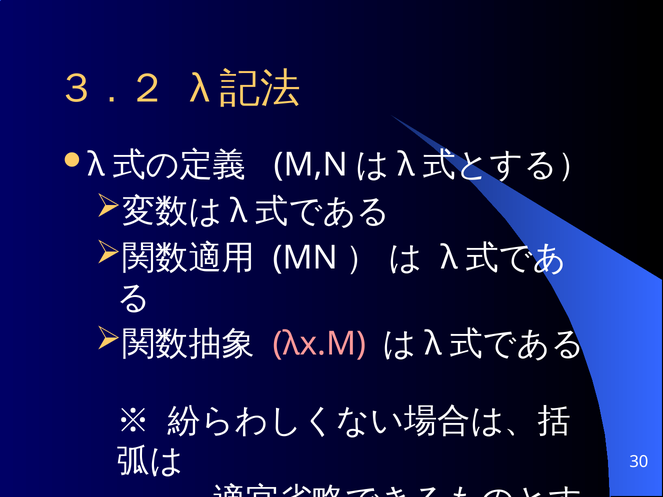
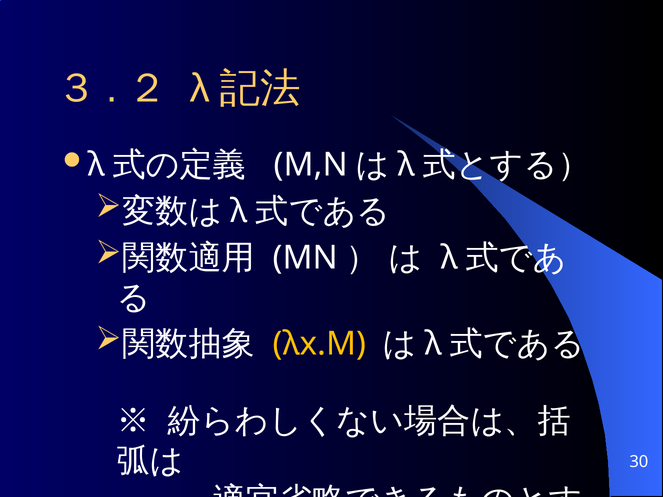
λx.M colour: pink -> yellow (319, 344)
